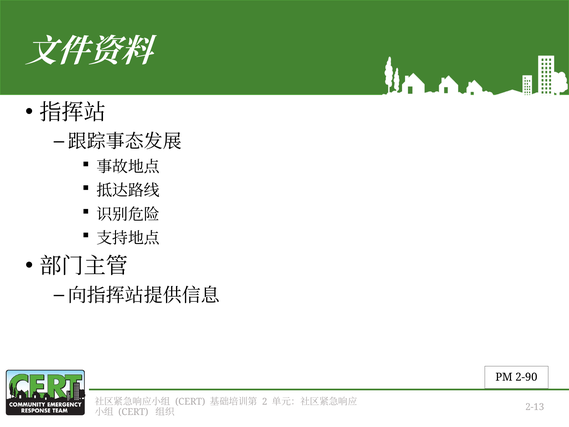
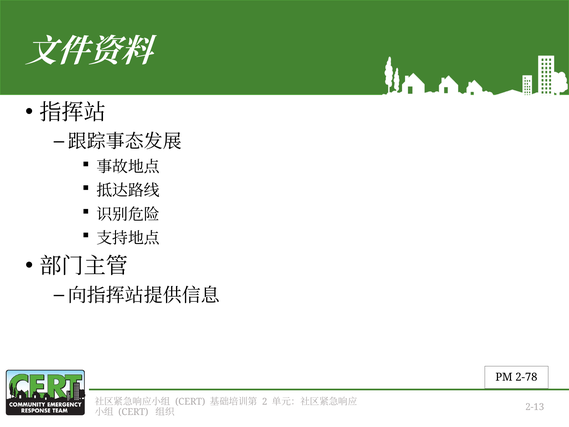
2-90: 2-90 -> 2-78 (526, 377)
